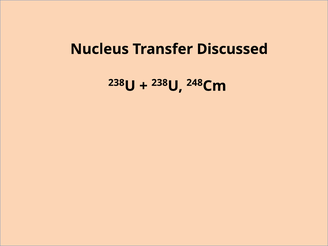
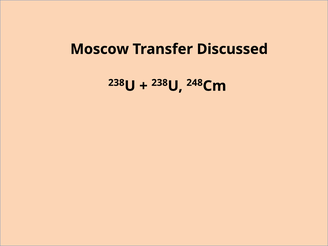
Nucleus: Nucleus -> Moscow (100, 49)
